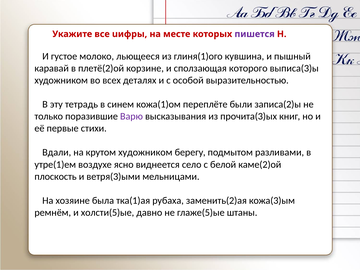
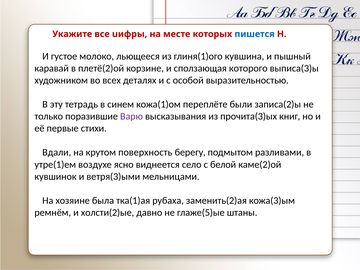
пишется colour: purple -> blue (255, 34)
крутом художником: художником -> поверхность (145, 152)
плоскость: плоскость -> кувшинок (56, 176)
холсти(5)ые: холсти(5)ые -> холсти(2)ые (108, 212)
